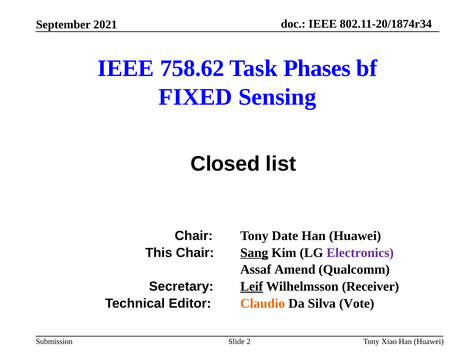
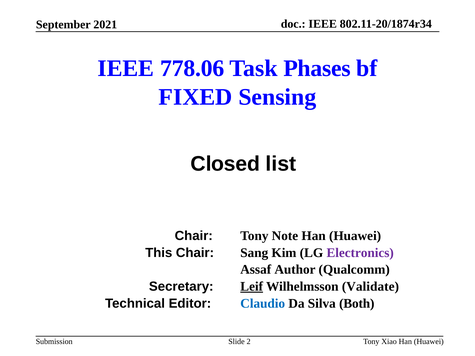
758.62: 758.62 -> 778.06 (192, 69)
Date: Date -> Note (285, 236)
Sang underline: present -> none (254, 253)
Amend: Amend -> Author (295, 270)
Receiver: Receiver -> Validate (370, 287)
Claudio colour: orange -> blue (263, 304)
Vote: Vote -> Both (357, 304)
